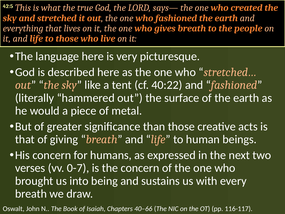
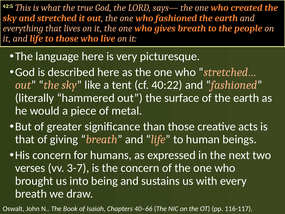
0-7: 0-7 -> 3-7 (78, 168)
